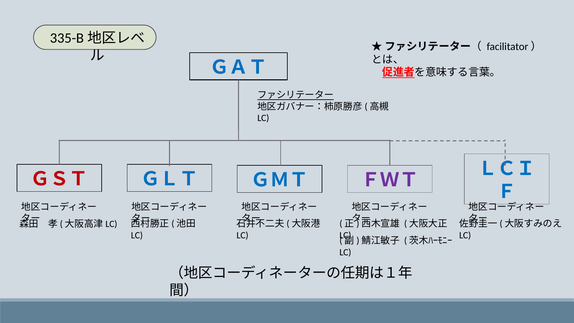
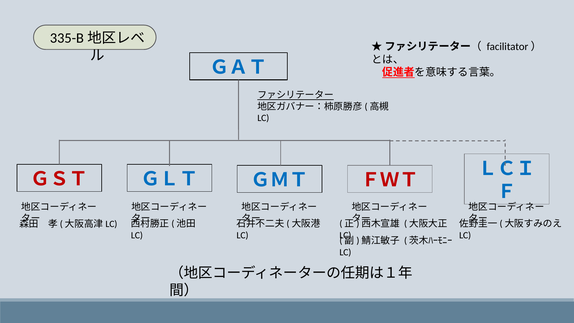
ＦＷＴ colour: purple -> red (390, 180)
